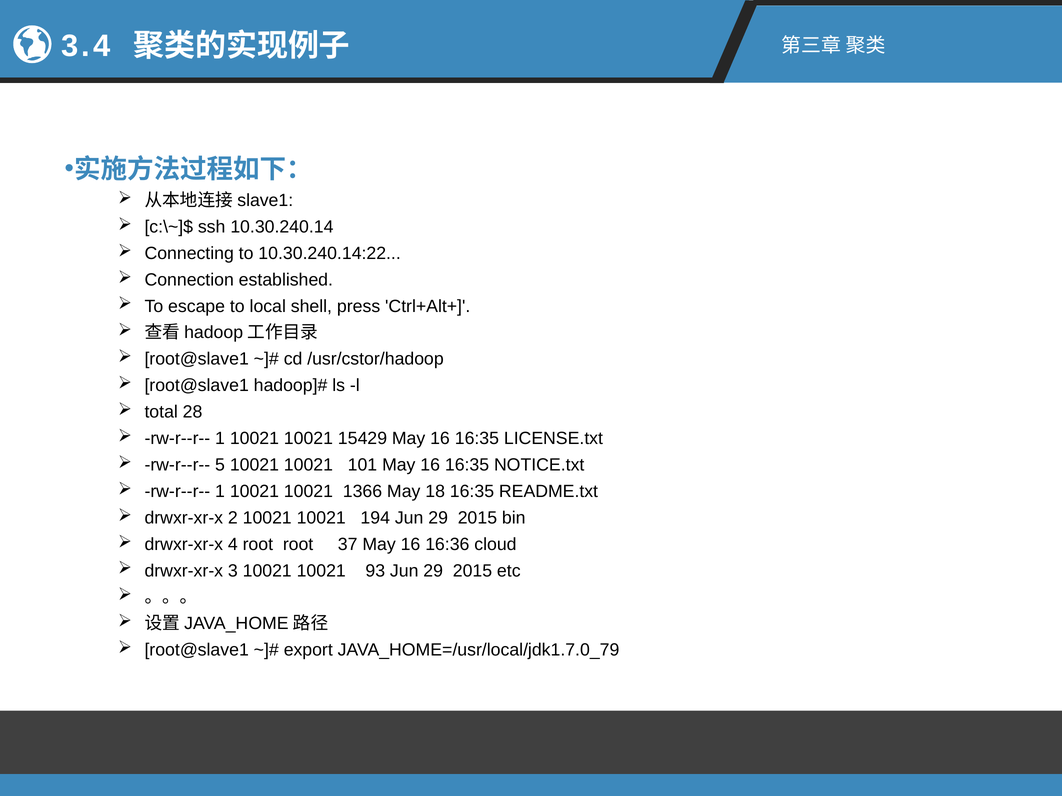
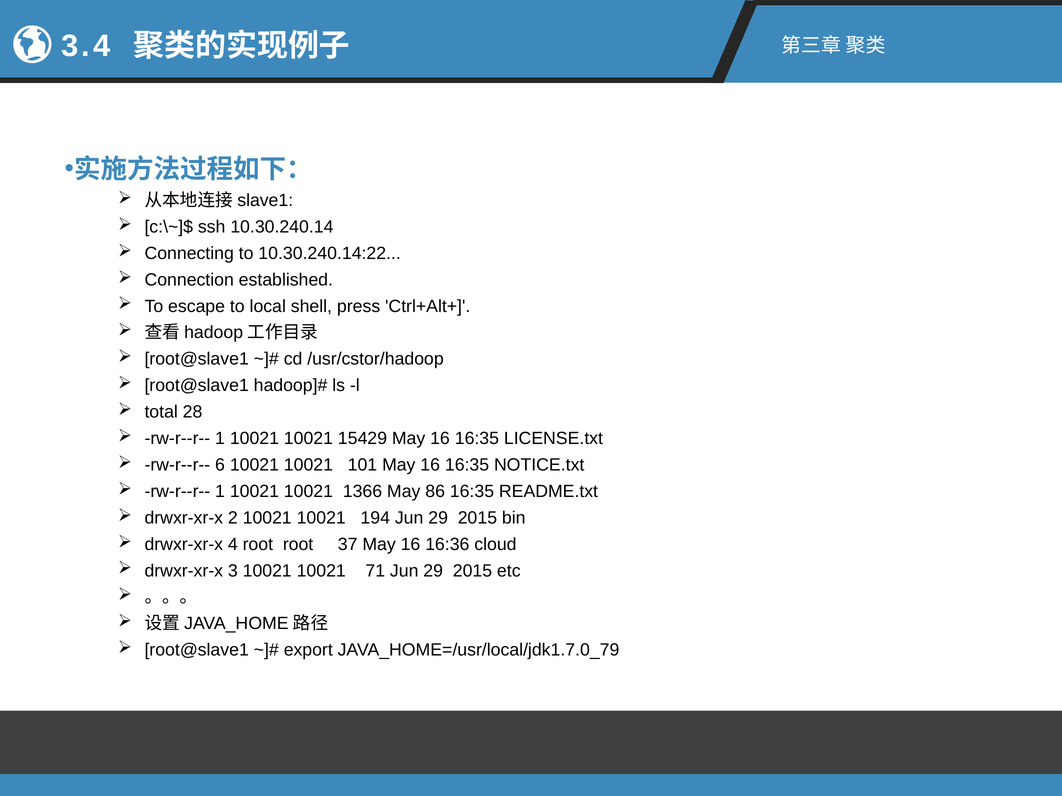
5: 5 -> 6 (220, 465)
18: 18 -> 86 (435, 492)
93: 93 -> 71 (375, 571)
